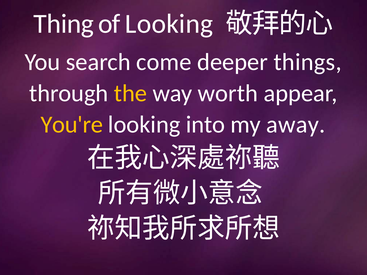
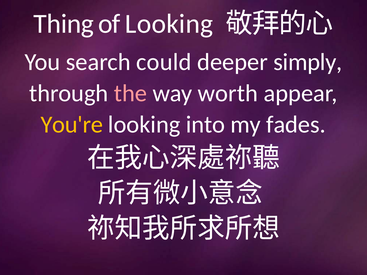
come: come -> could (164, 62)
things: things -> simply (308, 62)
the colour: yellow -> pink (130, 93)
away: away -> fades (296, 125)
